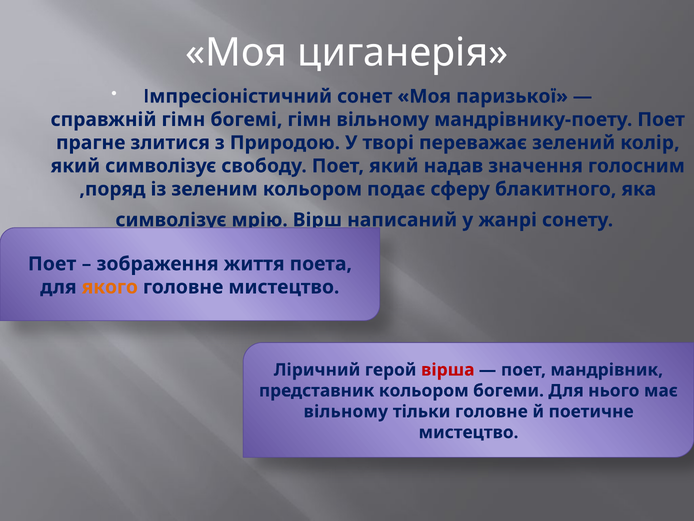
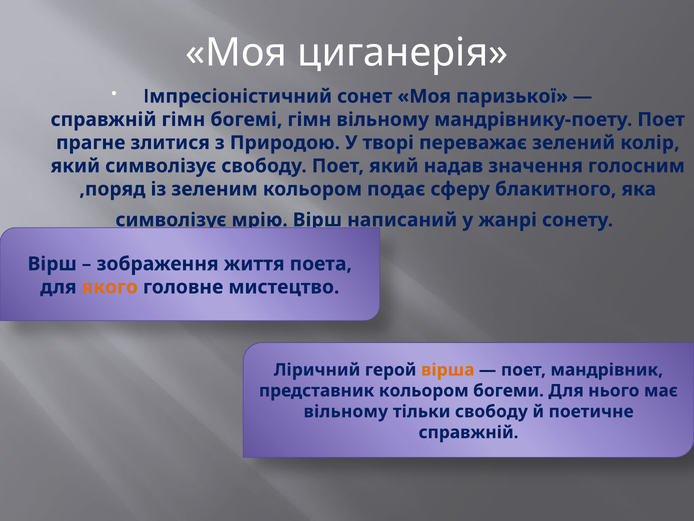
Поет: Поет -> Вірш (52, 264)
вірша colour: red -> orange (448, 370)
тільки головне: головне -> свободу (491, 411)
мистецтво: мистецтво -> справжній (469, 432)
